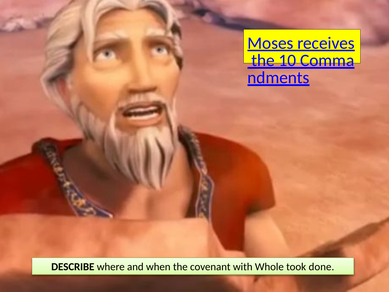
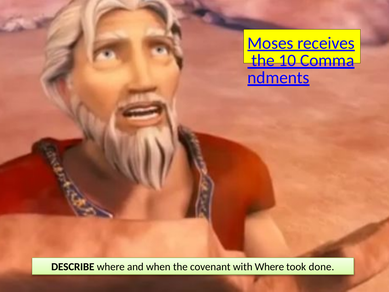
with Whole: Whole -> Where (269, 267)
